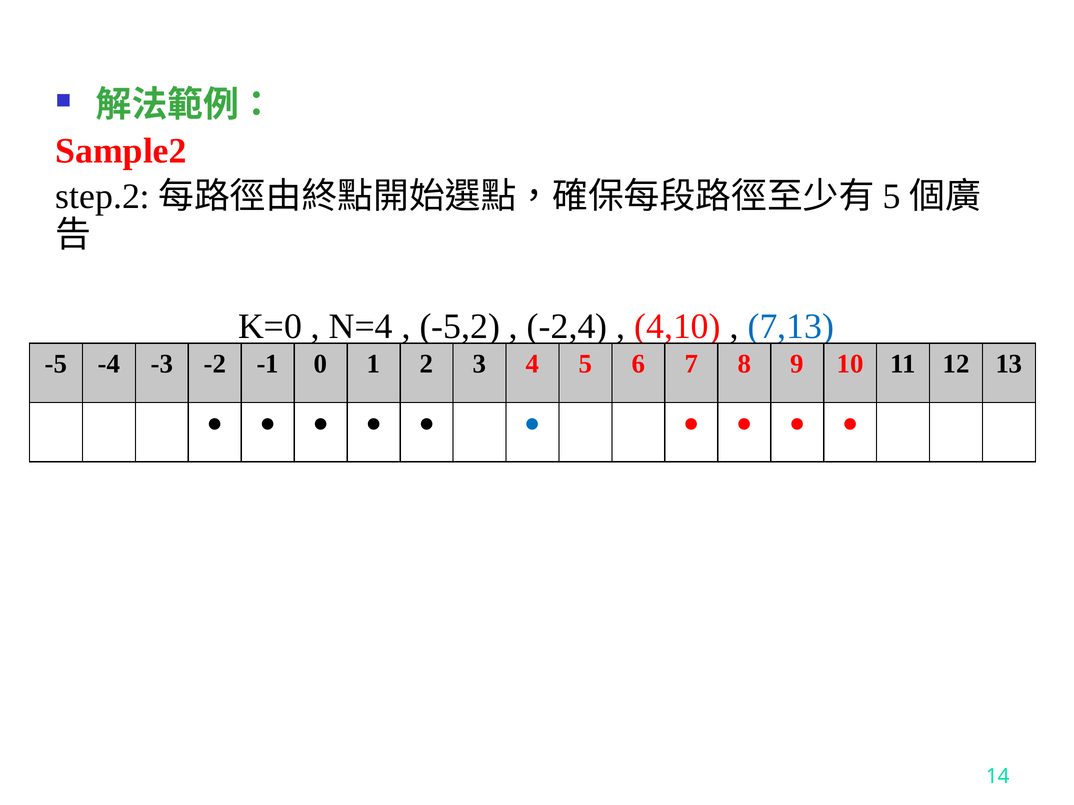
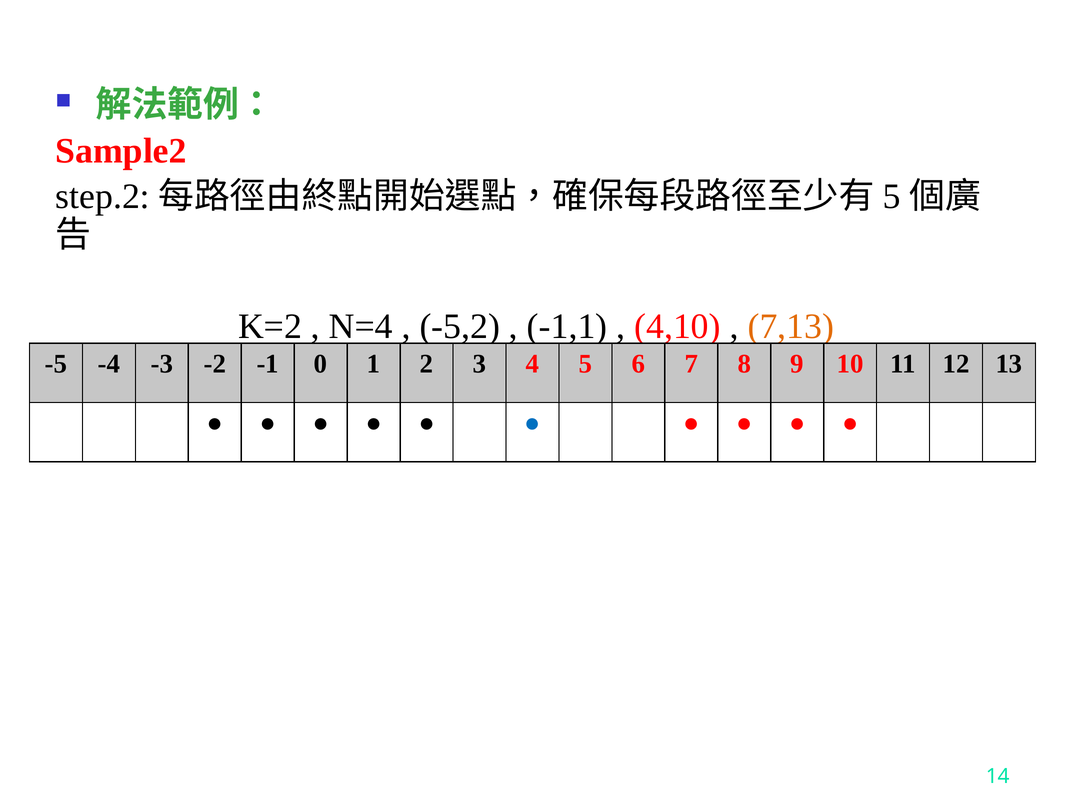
K=0: K=0 -> K=2 (270, 327)
-2,4: -2,4 -> -1,1 (567, 327)
7,13 colour: blue -> orange (791, 327)
